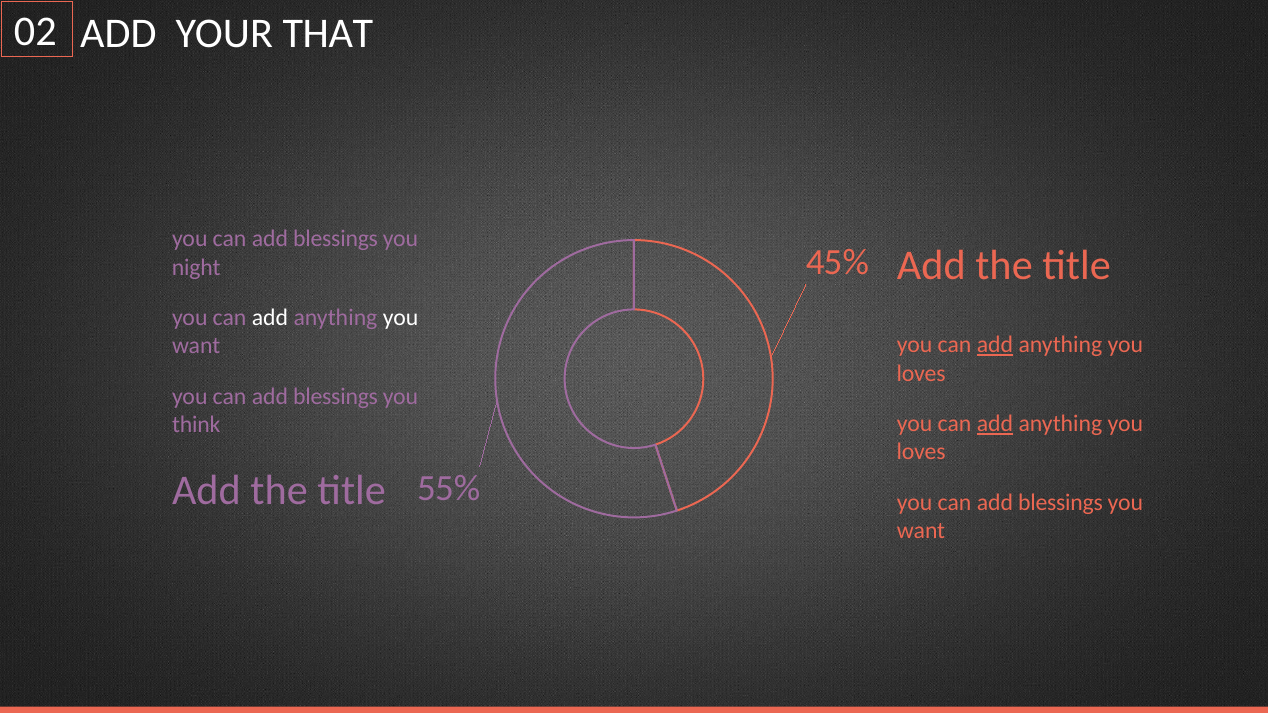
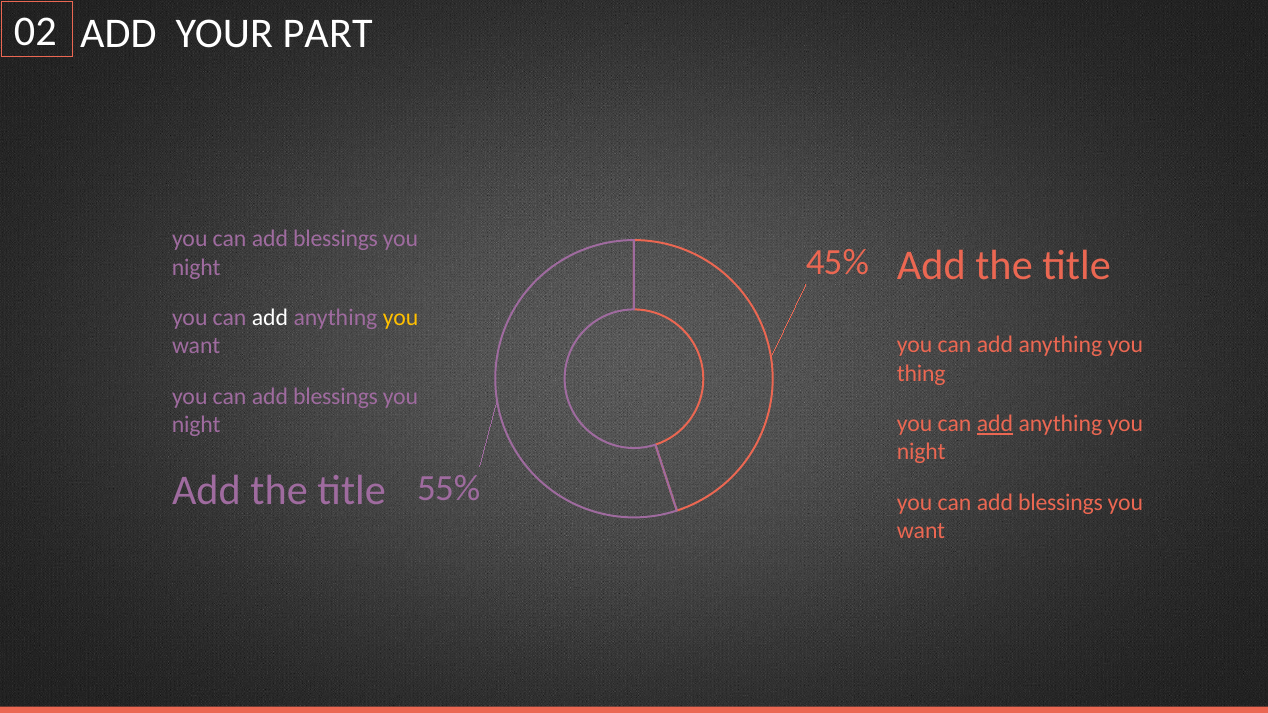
THAT: THAT -> PART (328, 33)
you colour: white -> yellow (401, 318)
add underline: present -> none (995, 345)
loves: loves -> thing (921, 373)
think: think -> night (196, 425)
loves: loves -> night (921, 452)
